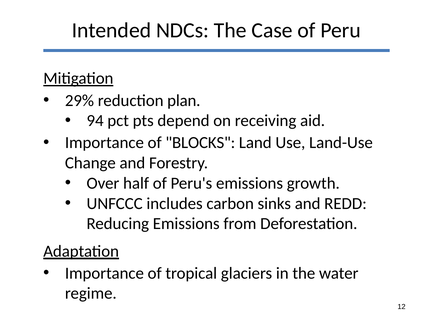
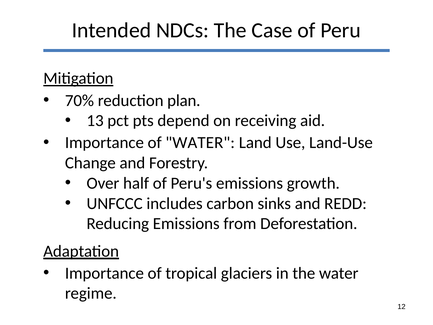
29%: 29% -> 70% (79, 100)
94: 94 -> 13 (95, 121)
of BLOCKS: BLOCKS -> WATER (200, 143)
